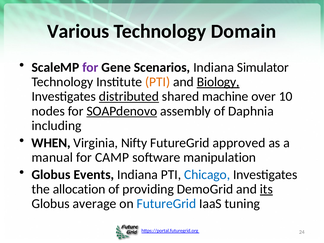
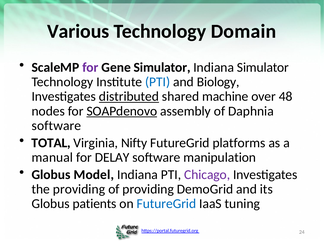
Gene Scenarios: Scenarios -> Simulator (162, 67)
PTI colour: orange -> blue (158, 82)
Biology underline: present -> none (218, 82)
10: 10 -> 48 (286, 97)
including: including -> software (56, 126)
WHEN: WHEN -> TOTAL (51, 143)
approved: approved -> platforms (239, 143)
CAMP: CAMP -> DELAY (112, 157)
Events: Events -> Model (94, 175)
Chicago colour: blue -> purple (207, 175)
the allocation: allocation -> providing (79, 189)
its underline: present -> none (266, 189)
average: average -> patients (95, 204)
